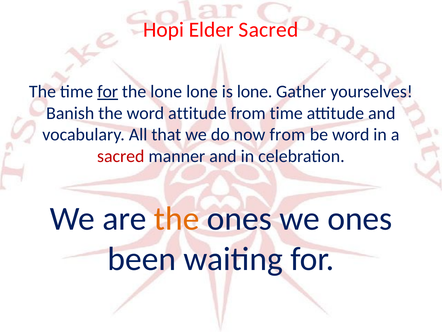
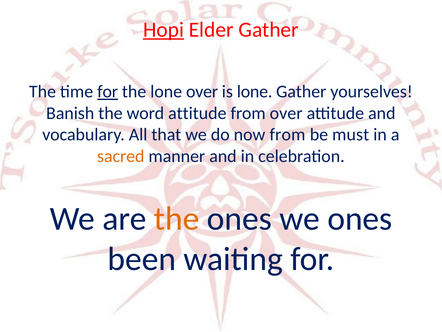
Hopi underline: none -> present (164, 30)
Elder Sacred: Sacred -> Gather (269, 30)
lone lone: lone -> over (202, 92)
from time: time -> over (286, 113)
be word: word -> must (351, 135)
sacred colour: red -> orange (121, 156)
